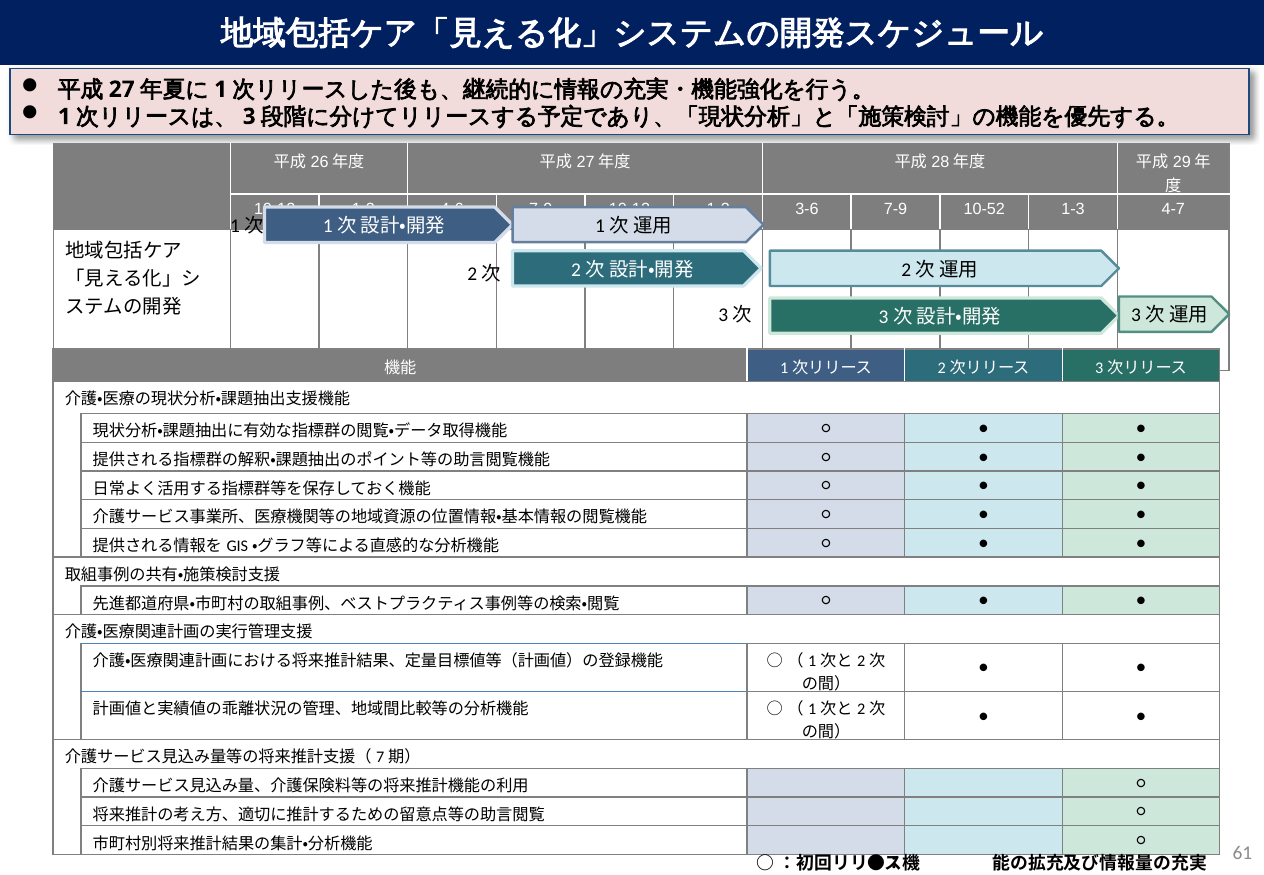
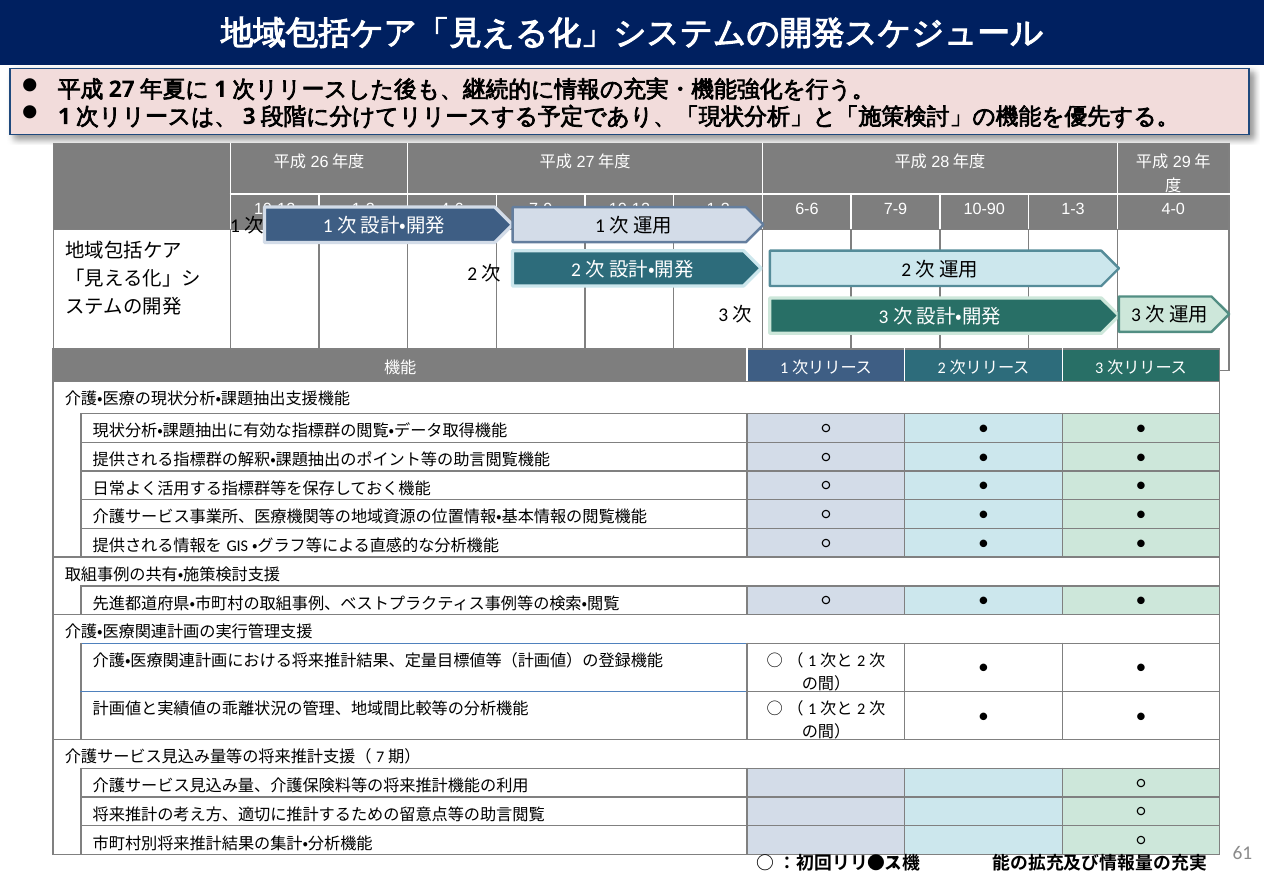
3-6: 3-6 -> 6-6 (807, 209)
10-52: 10-52 -> 10-90 (984, 209)
4-7: 4-7 -> 4-0 (1173, 209)
